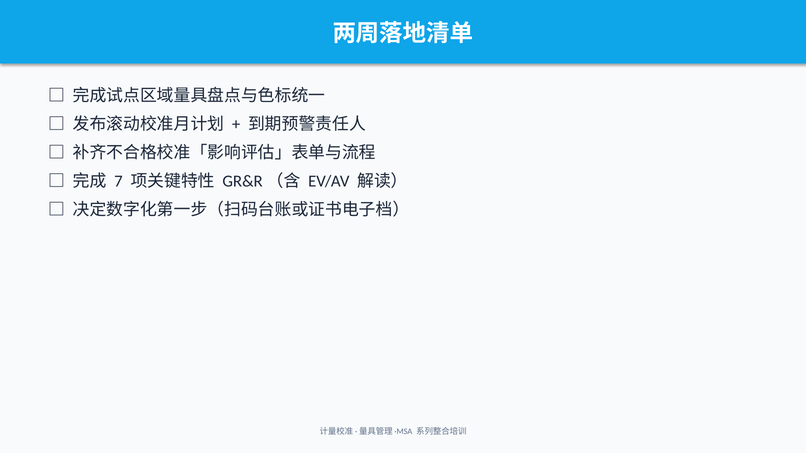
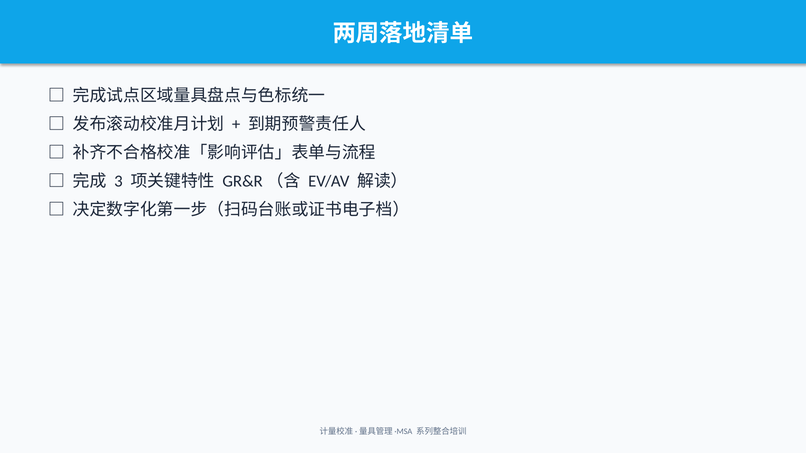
7: 7 -> 3 (118, 182)
